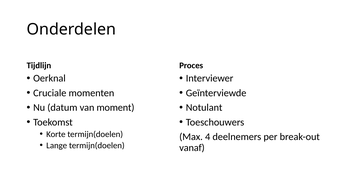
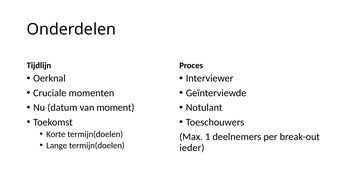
4: 4 -> 1 (208, 137)
vanaf: vanaf -> ieder (192, 148)
